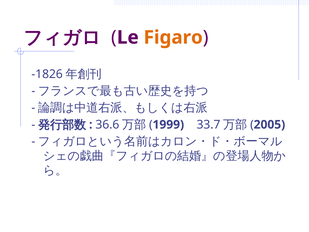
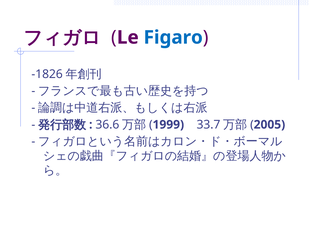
Figaro colour: orange -> blue (173, 37)
